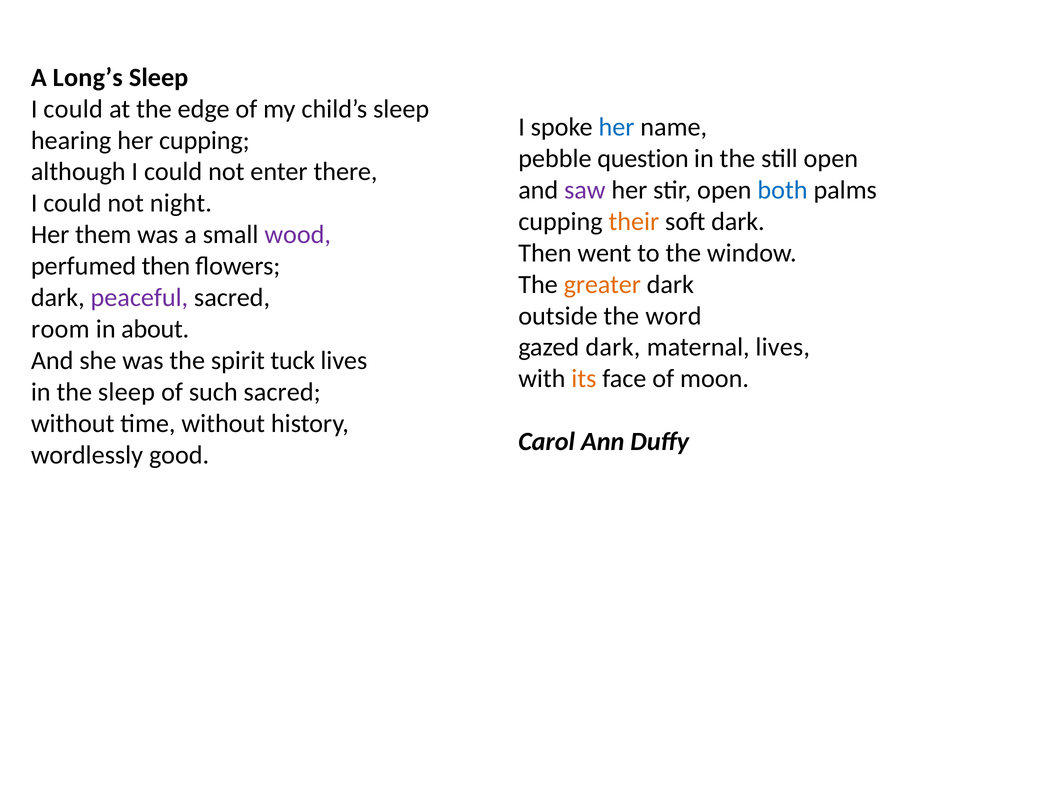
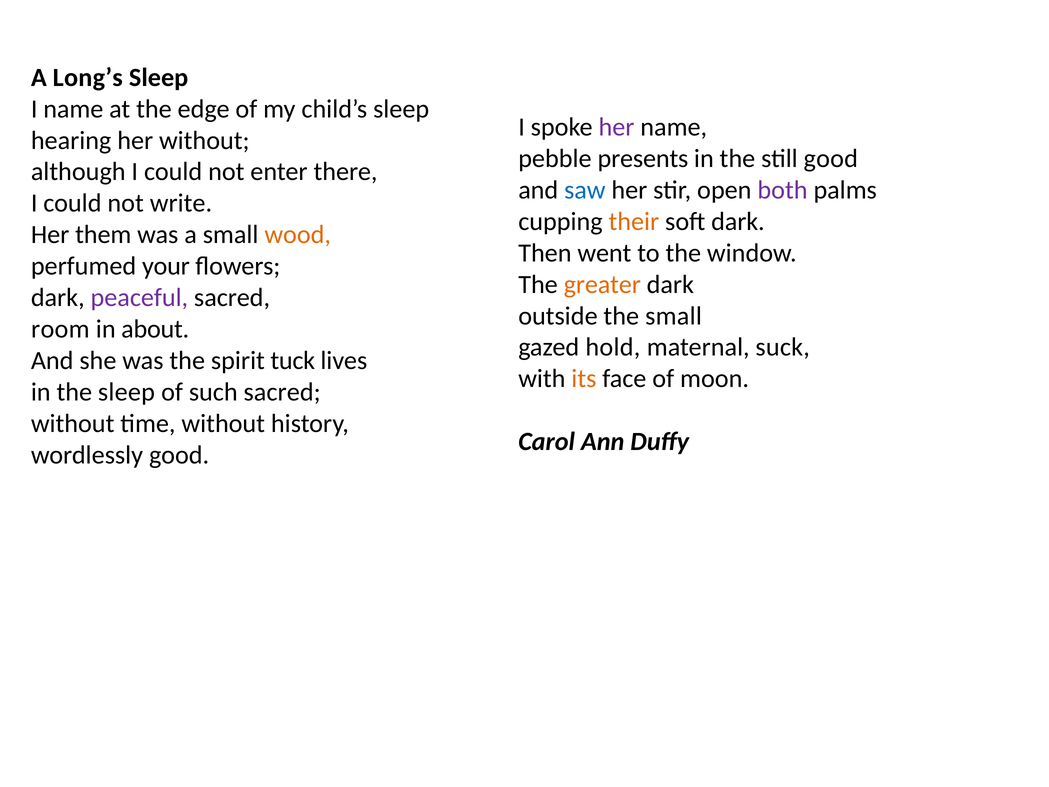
could: could -> name (73, 109)
her colour: blue -> purple (616, 127)
her cupping: cupping -> without (204, 140)
question: question -> presents (643, 158)
still open: open -> good (831, 158)
saw colour: purple -> blue (585, 190)
both colour: blue -> purple (783, 190)
night: night -> write (181, 203)
wood colour: purple -> orange (298, 235)
perfumed then: then -> your (166, 266)
the word: word -> small (674, 316)
gazed dark: dark -> hold (613, 347)
maternal lives: lives -> suck (783, 347)
